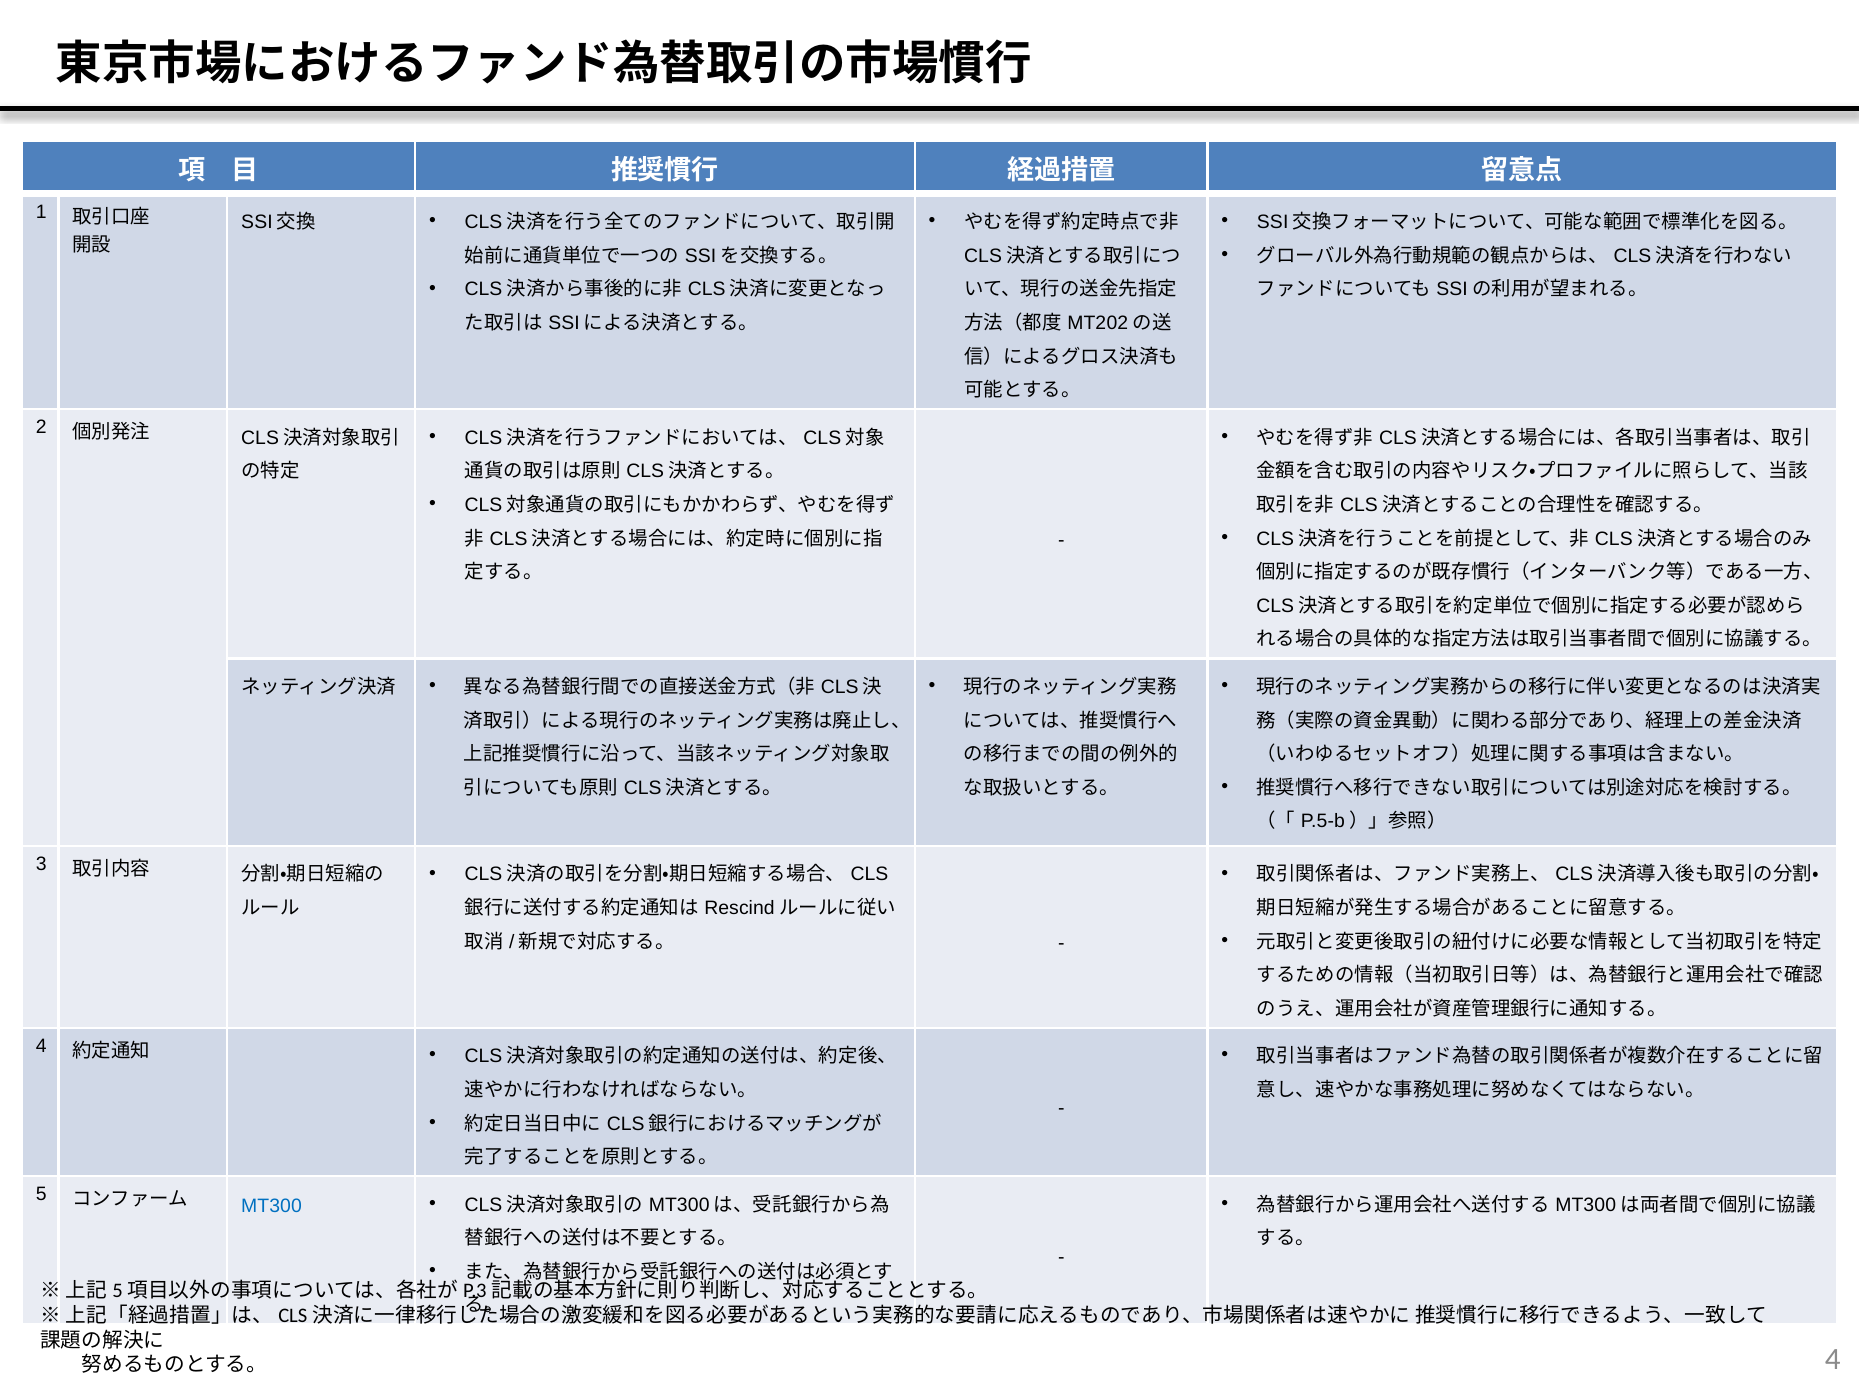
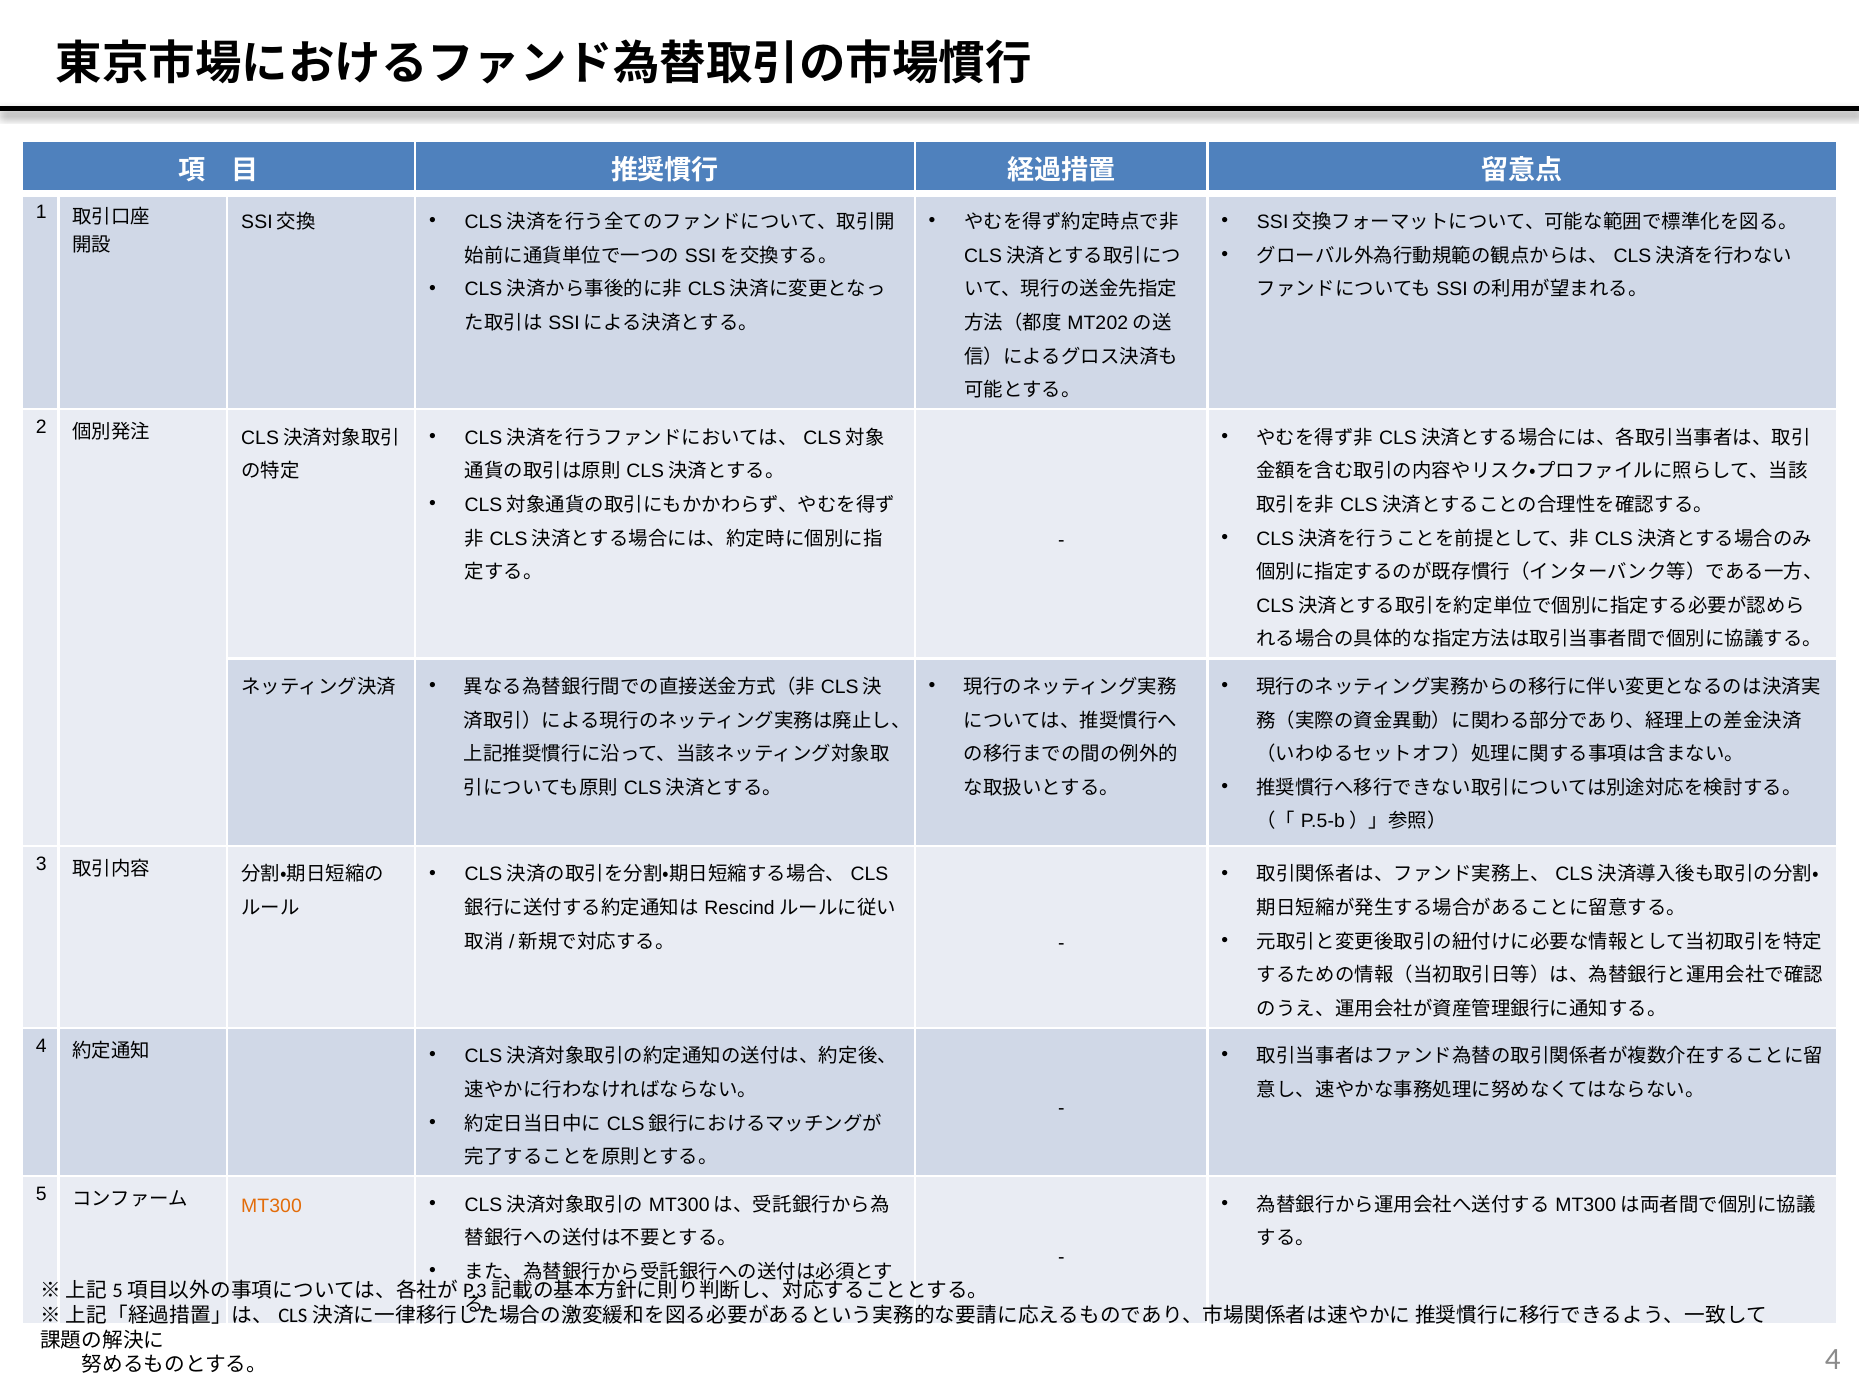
MT300 colour: blue -> orange (272, 1207)
